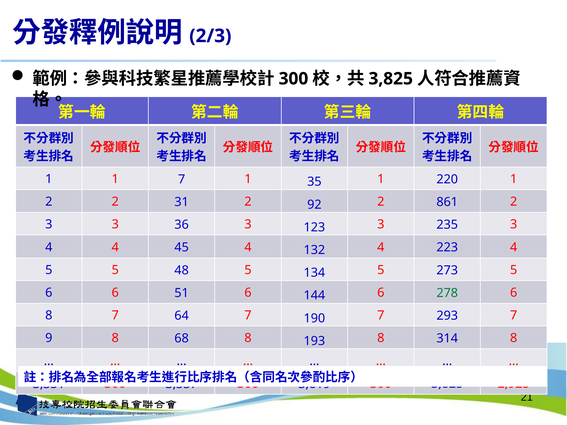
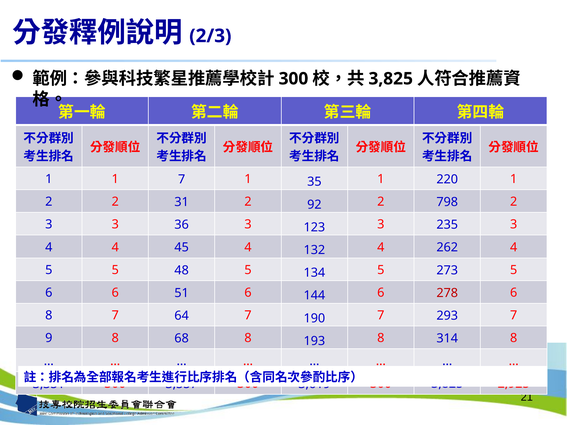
861: 861 -> 798 (447, 202)
223: 223 -> 262 (447, 248)
278 colour: green -> red (447, 293)
